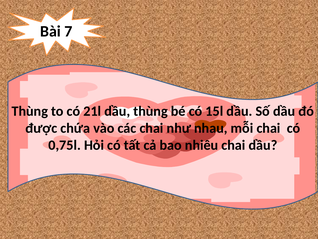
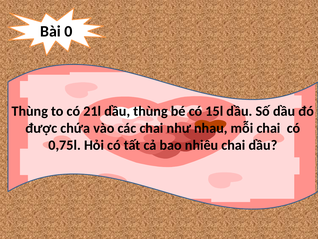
7: 7 -> 0 (68, 31)
